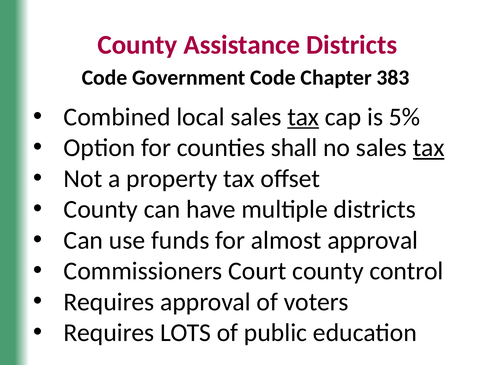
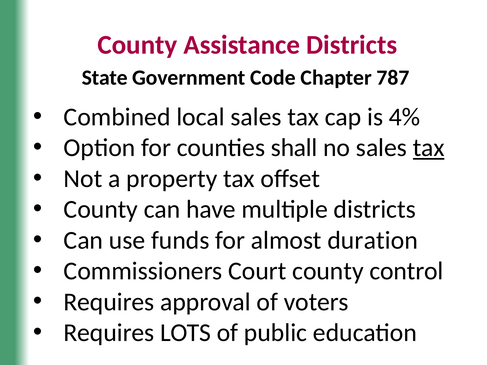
Code: Code -> State (105, 78)
383: 383 -> 787 (393, 78)
tax underline: present -> none (303, 117)
5%: 5% -> 4% (405, 117)
almost approval: approval -> duration (373, 240)
